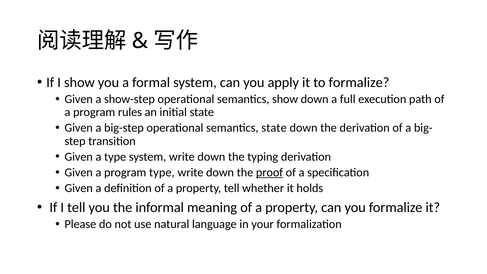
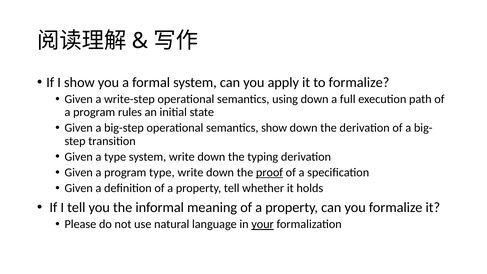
show-step: show-step -> write-step (129, 99)
semantics show: show -> using (285, 99)
semantics state: state -> show (274, 128)
your underline: none -> present (263, 224)
